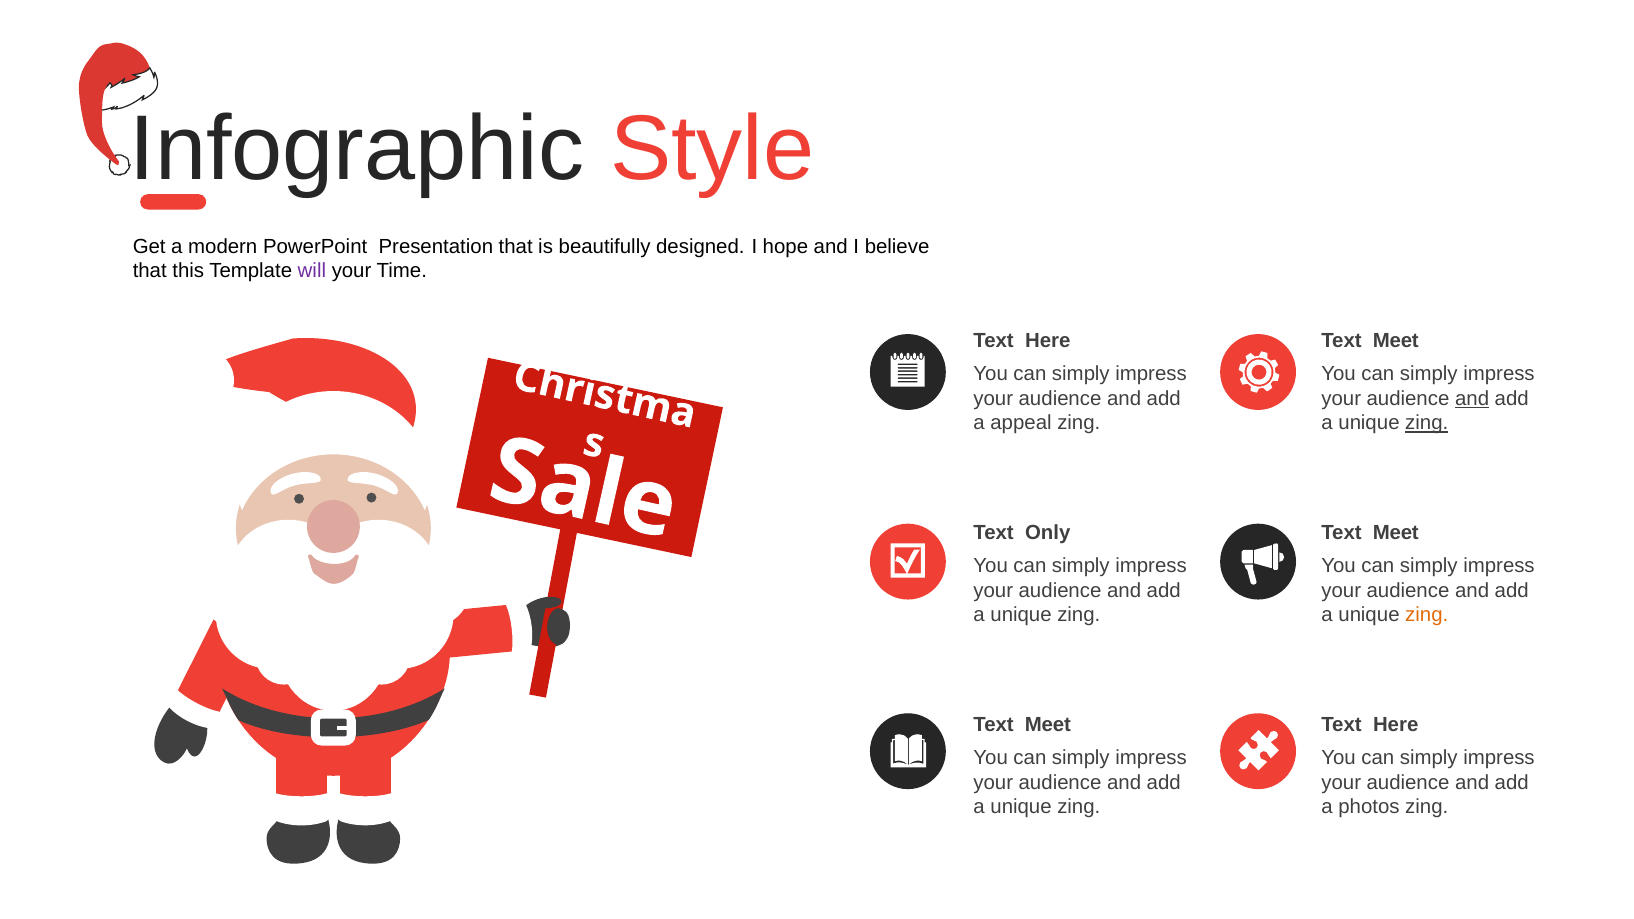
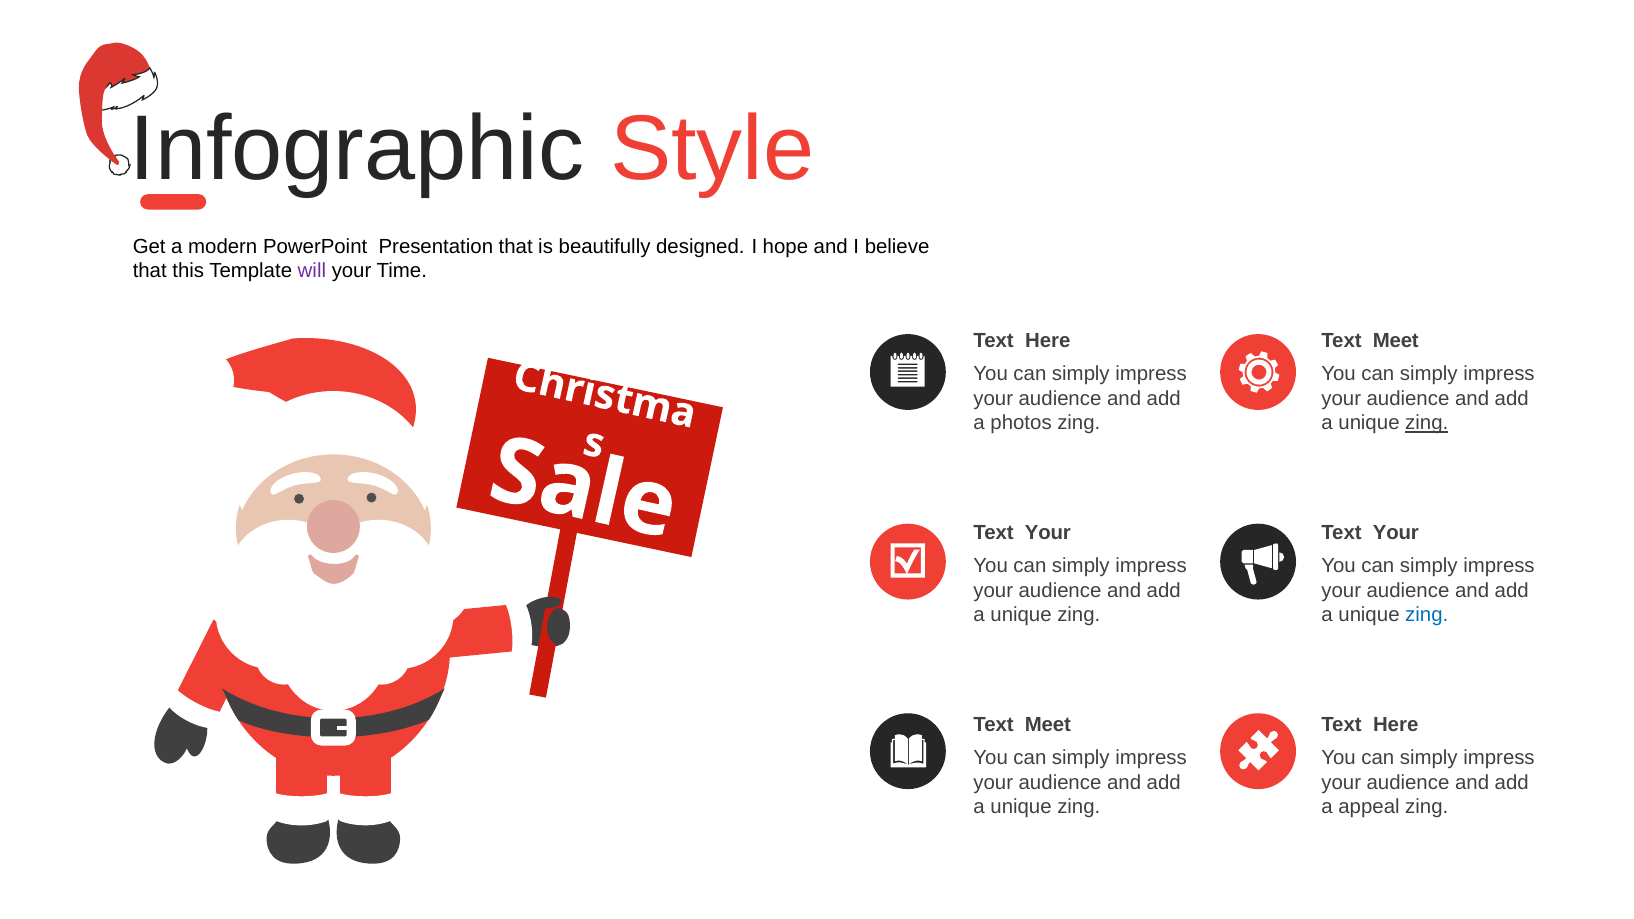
and underline: present -> none (1472, 399)
appeal: appeal -> photos (1021, 423)
Only: Only -> Your (1048, 533)
Meet: Meet -> Your (1396, 533)
zing colour: orange -> blue (1427, 615)
photos: photos -> appeal (1369, 807)
